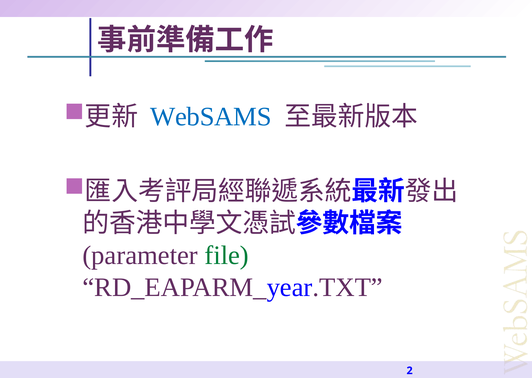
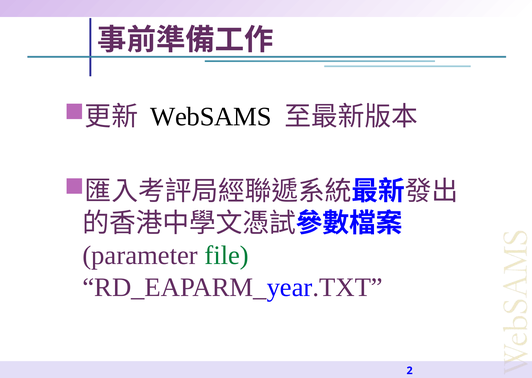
WebSAMS colour: blue -> black (211, 117)
